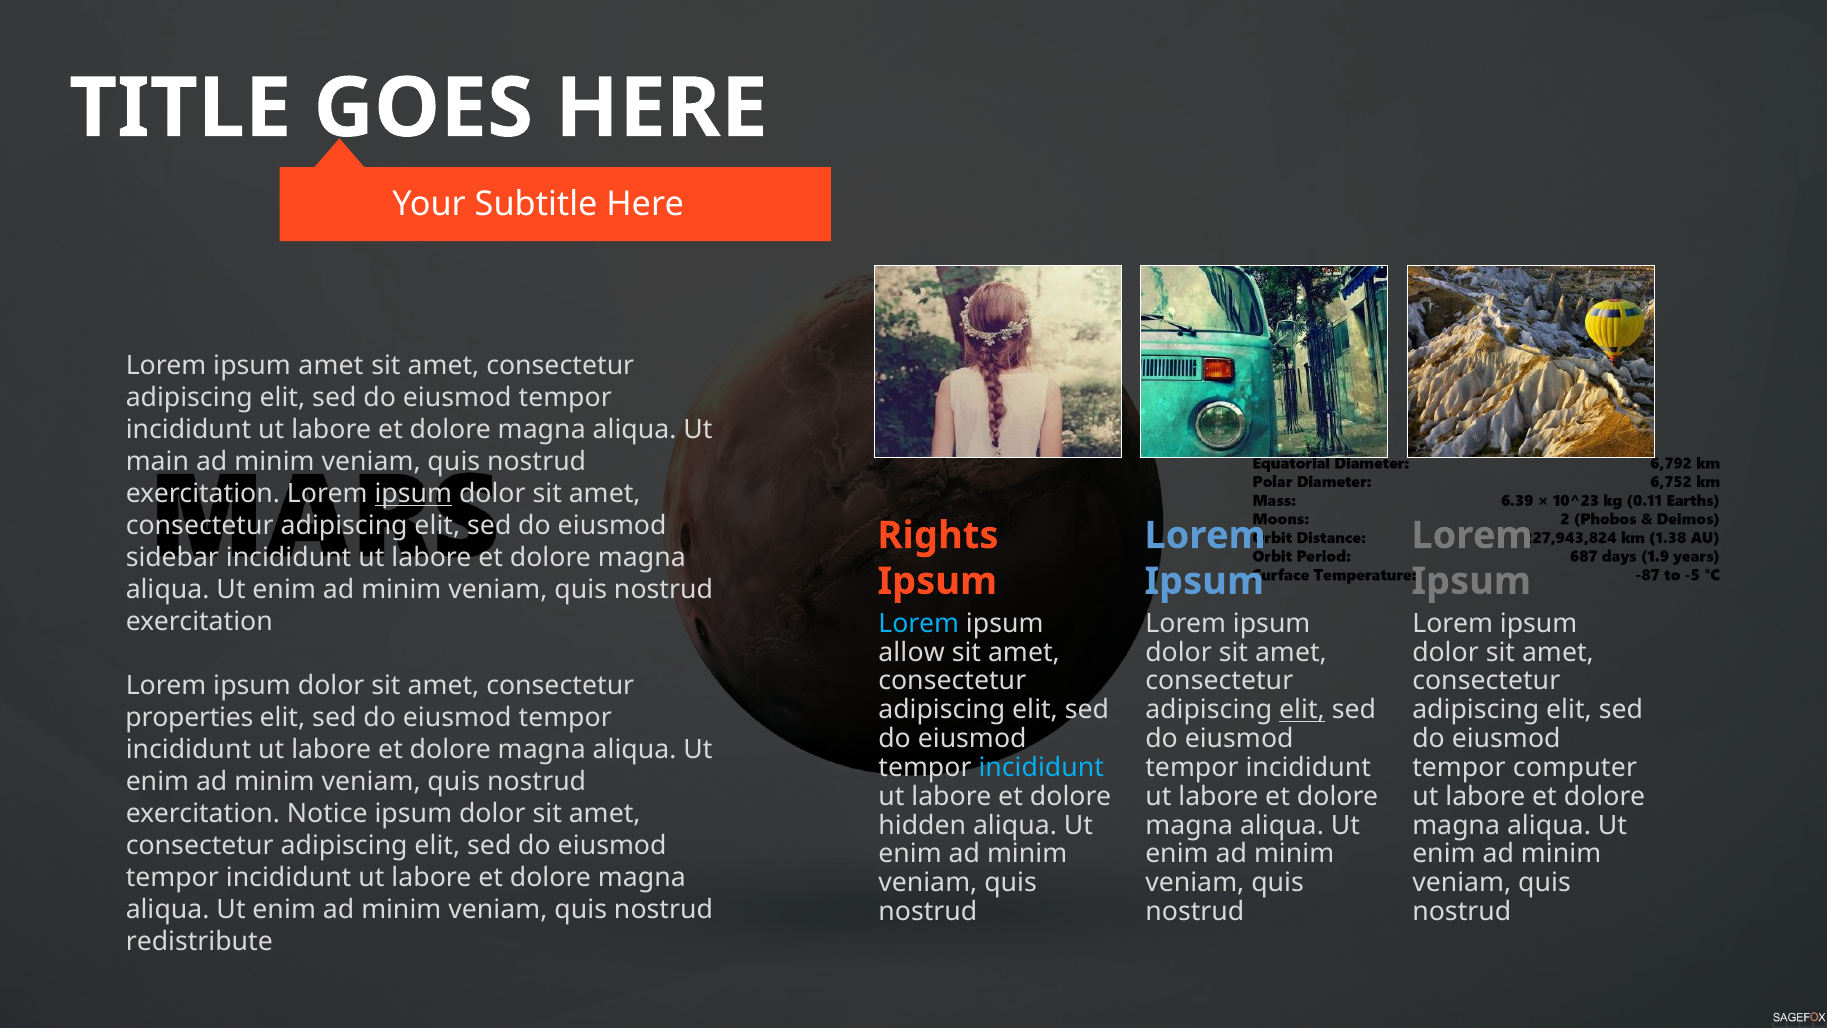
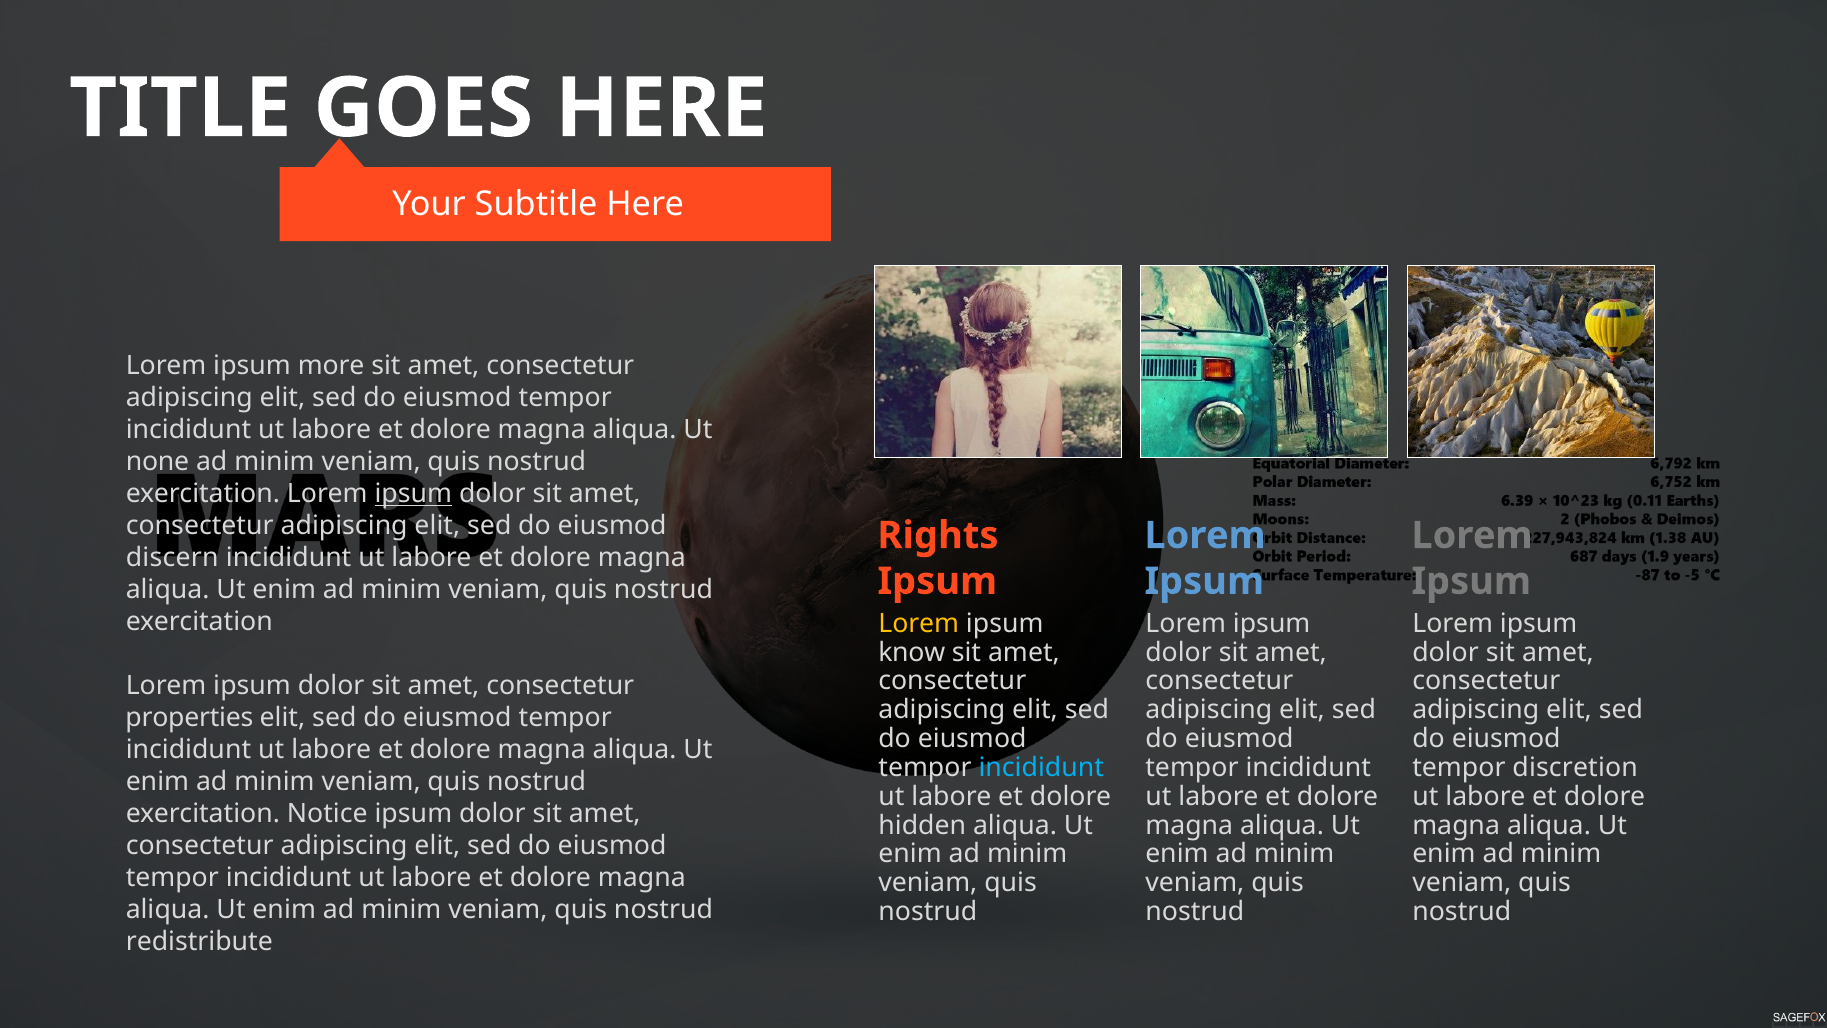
ipsum amet: amet -> more (331, 366)
main: main -> none (158, 462)
sidebar: sidebar -> discern (172, 558)
Lorem colour: light blue -> yellow (919, 623)
allow: allow -> know (912, 652)
elit underline: present -> none (1302, 710)
computer: computer -> discretion (1575, 767)
